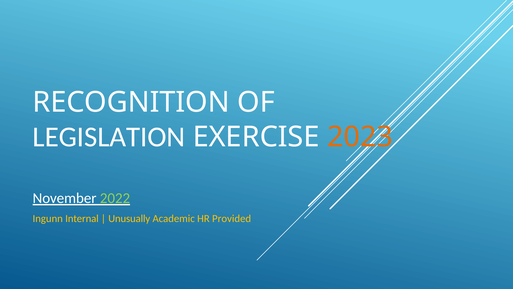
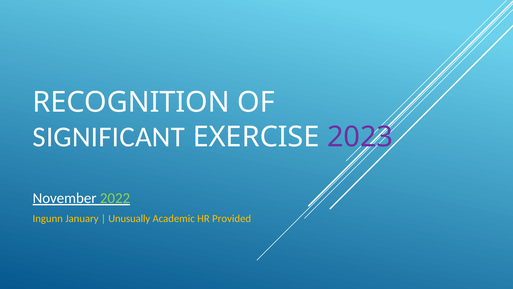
LEGISLATION: LEGISLATION -> SIGNIFICANT (109, 137)
2023 colour: orange -> purple (360, 137)
Internal: Internal -> January (82, 218)
